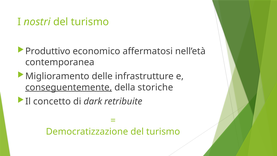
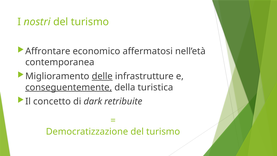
Produttivo: Produttivo -> Affrontare (48, 51)
delle underline: none -> present (102, 76)
storiche: storiche -> turistica (155, 87)
